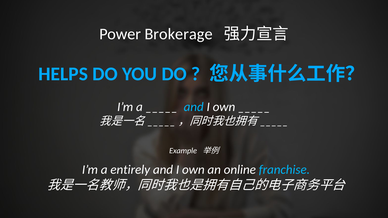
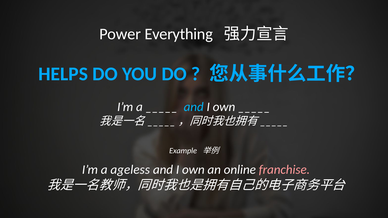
Brokerage: Brokerage -> Everything (179, 34)
entirely: entirely -> ageless (130, 170)
franchise colour: light blue -> pink (284, 170)
